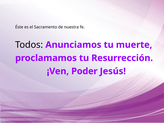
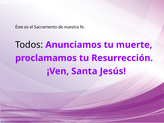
Poder: Poder -> Santa (84, 71)
